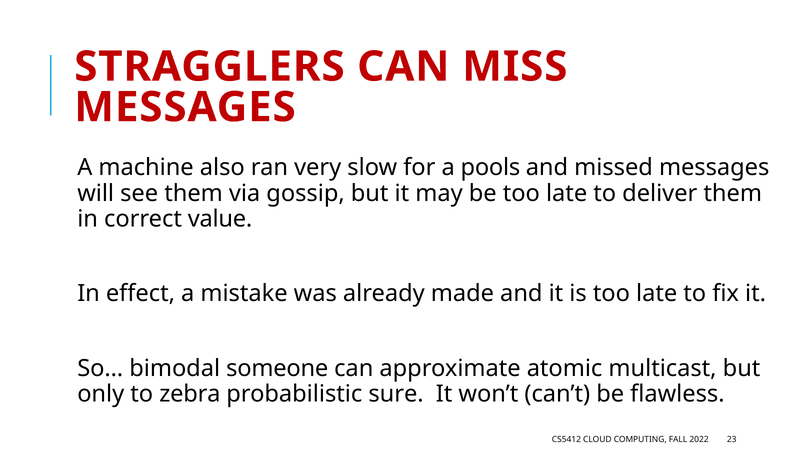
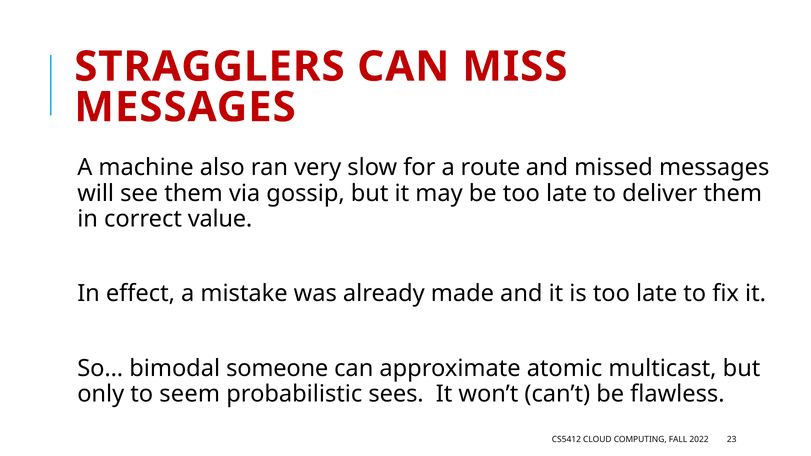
pools: pools -> route (490, 168)
zebra: zebra -> seem (190, 394)
sure: sure -> sees (396, 394)
